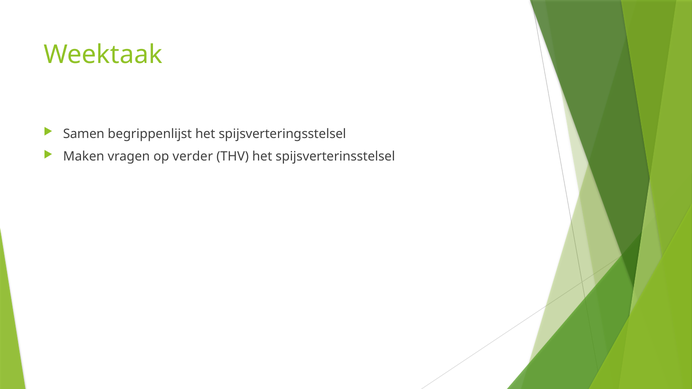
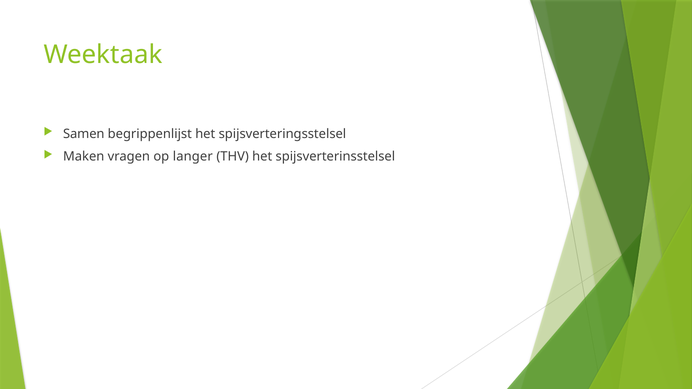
verder: verder -> langer (193, 157)
